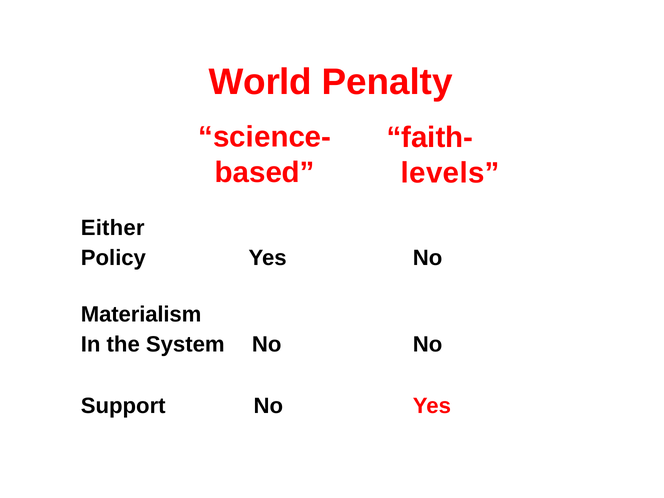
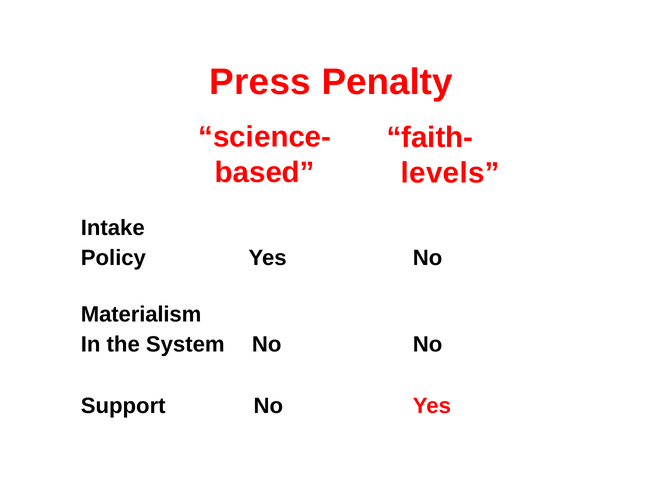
World: World -> Press (260, 82)
Either: Either -> Intake (113, 228)
